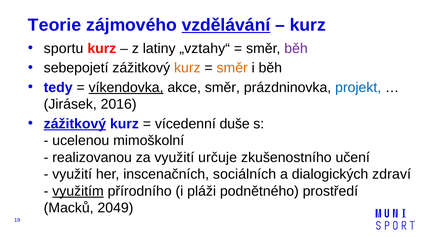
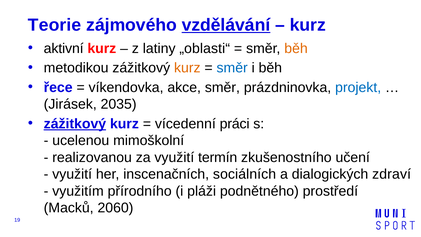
sportu: sportu -> aktivní (64, 48)
„vztahy“: „vztahy“ -> „oblasti“ (205, 48)
běh colour: purple -> orange (296, 48)
sebepojetí: sebepojetí -> metodikou (76, 68)
směr colour: orange -> blue (232, 68)
tedy: tedy -> řece (58, 87)
víkendovka underline: present -> none (126, 87)
2016: 2016 -> 2035 (119, 104)
duše: duše -> práci (235, 124)
určuje: určuje -> termín (218, 157)
využitím underline: present -> none (78, 191)
2049: 2049 -> 2060 (115, 208)
